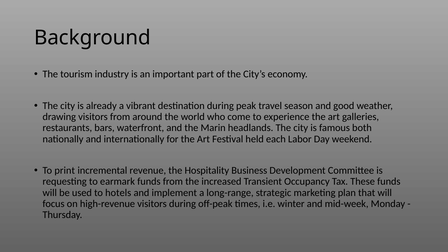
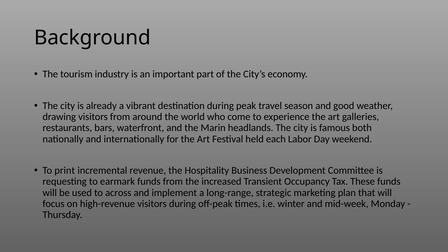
hotels: hotels -> across (118, 193)
